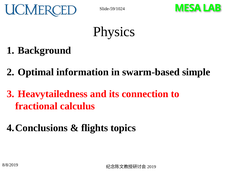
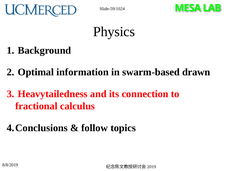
simple: simple -> drawn (196, 72)
flights: flights -> follow (95, 128)
